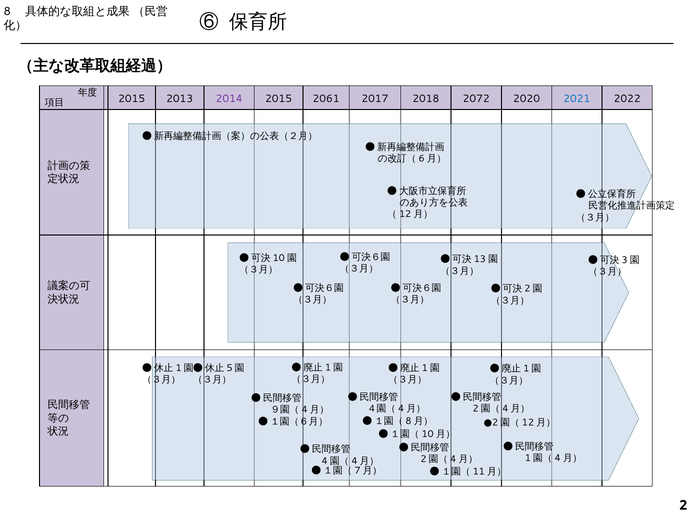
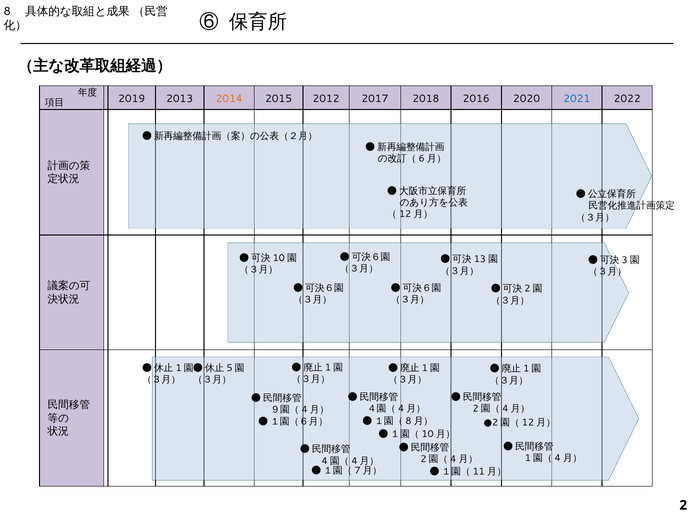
2015: 2015 -> 2019 (132, 99)
2014 colour: purple -> orange (229, 99)
2061: 2061 -> 2012 (326, 99)
2072: 2072 -> 2016 (476, 99)
